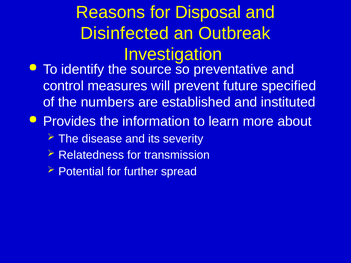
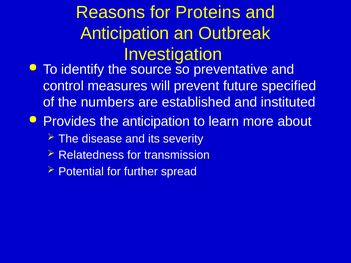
Disposal: Disposal -> Proteins (208, 12)
Disinfected: Disinfected -> Anticipation (125, 33)
the information: information -> anticipation (156, 121)
